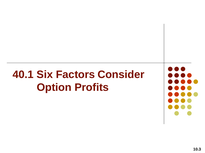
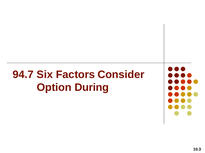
40.1: 40.1 -> 94.7 (23, 75)
Profits: Profits -> During (92, 88)
